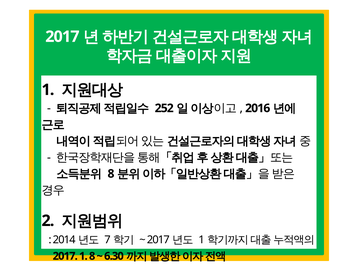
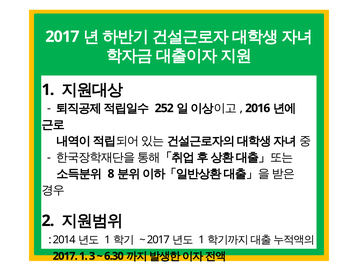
7: 7 -> 1 (107, 240)
1 8: 8 -> 3 (92, 257)
